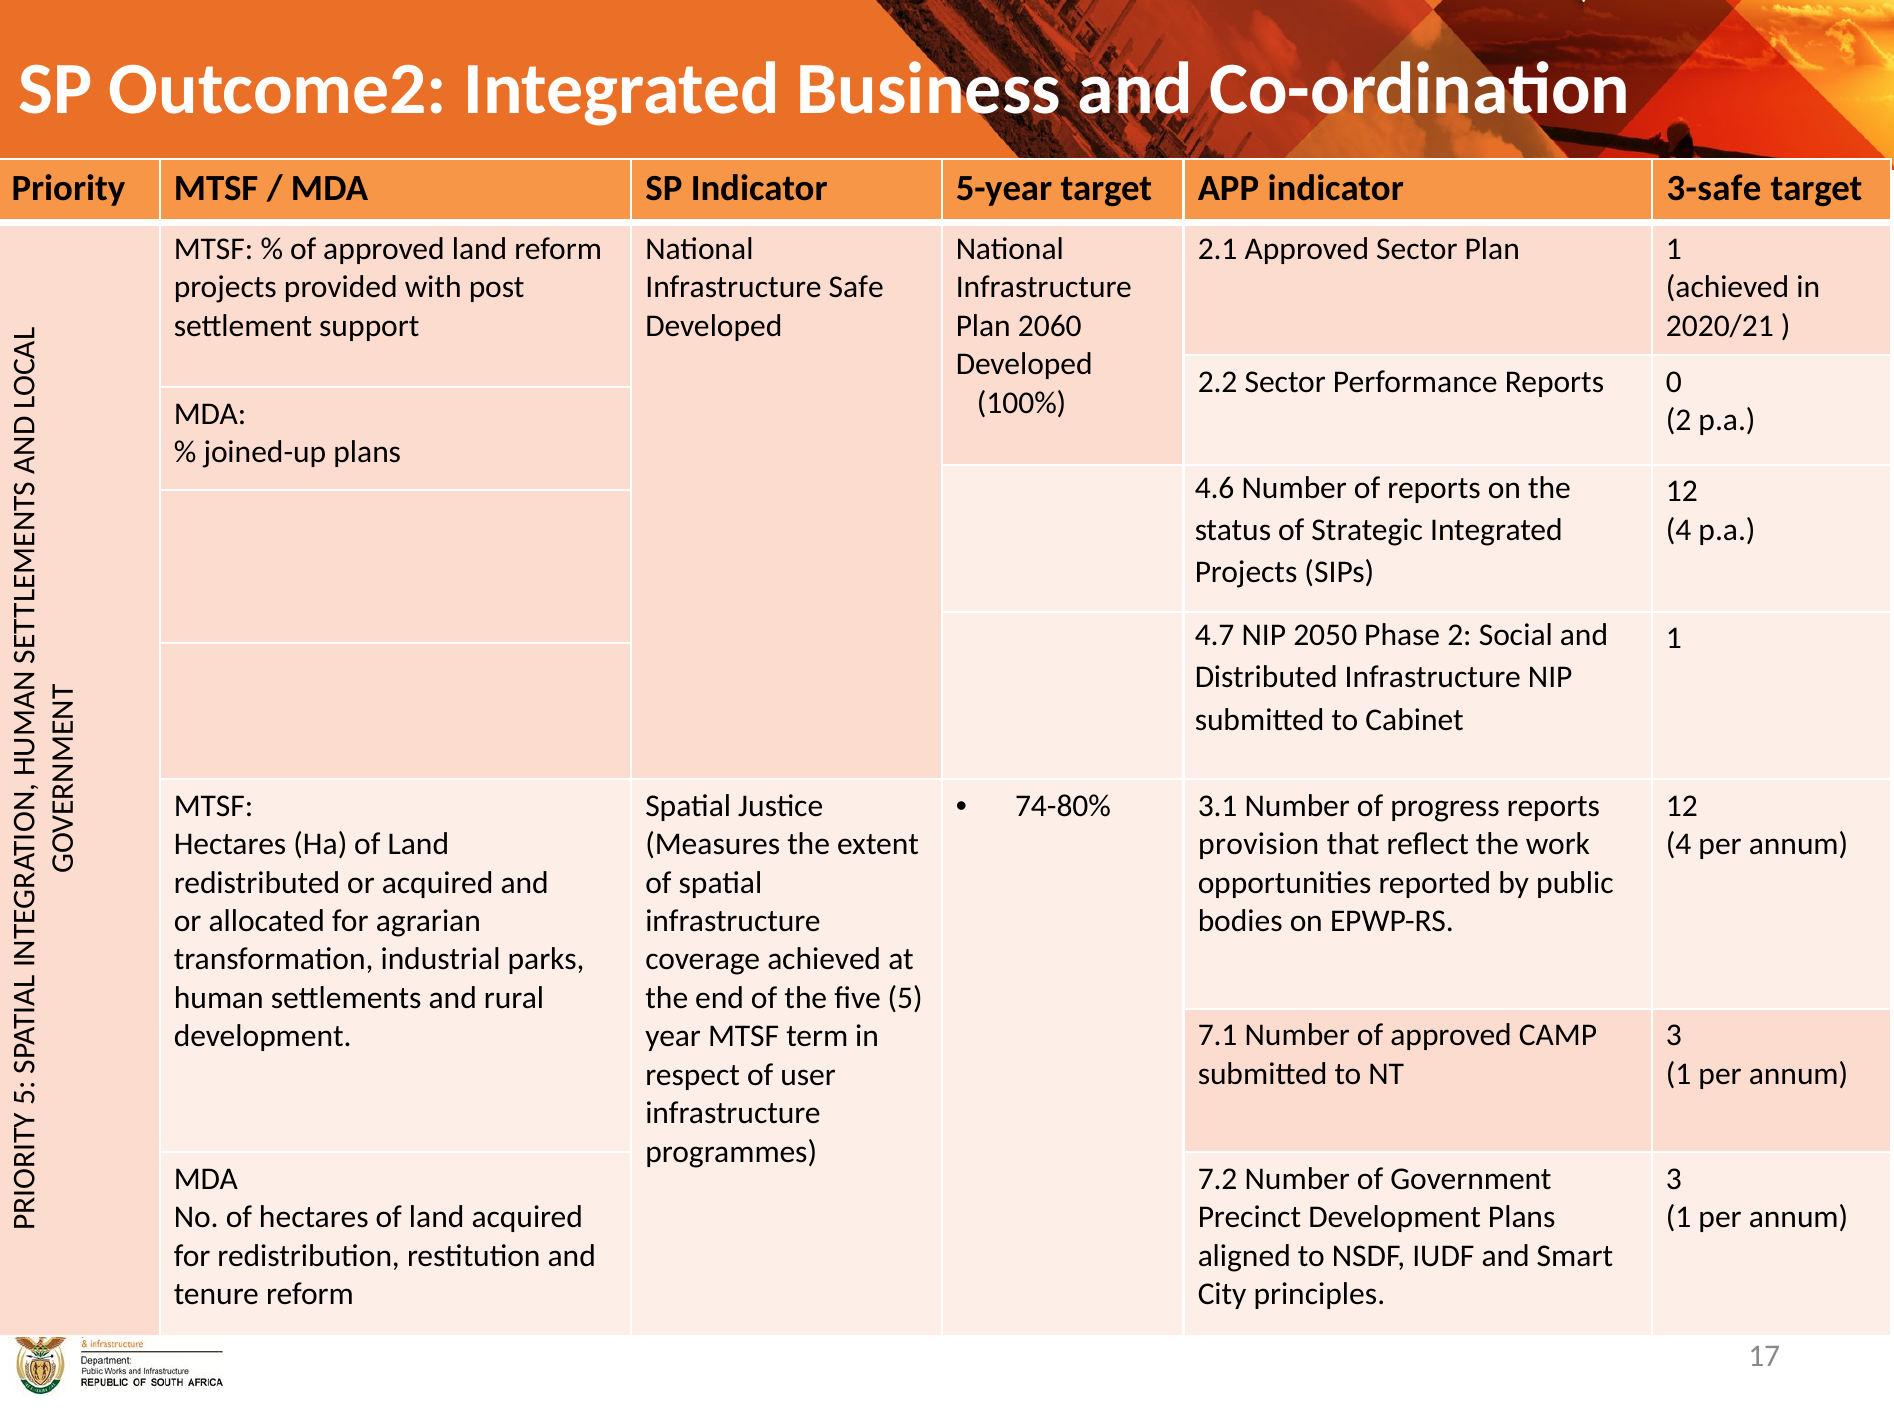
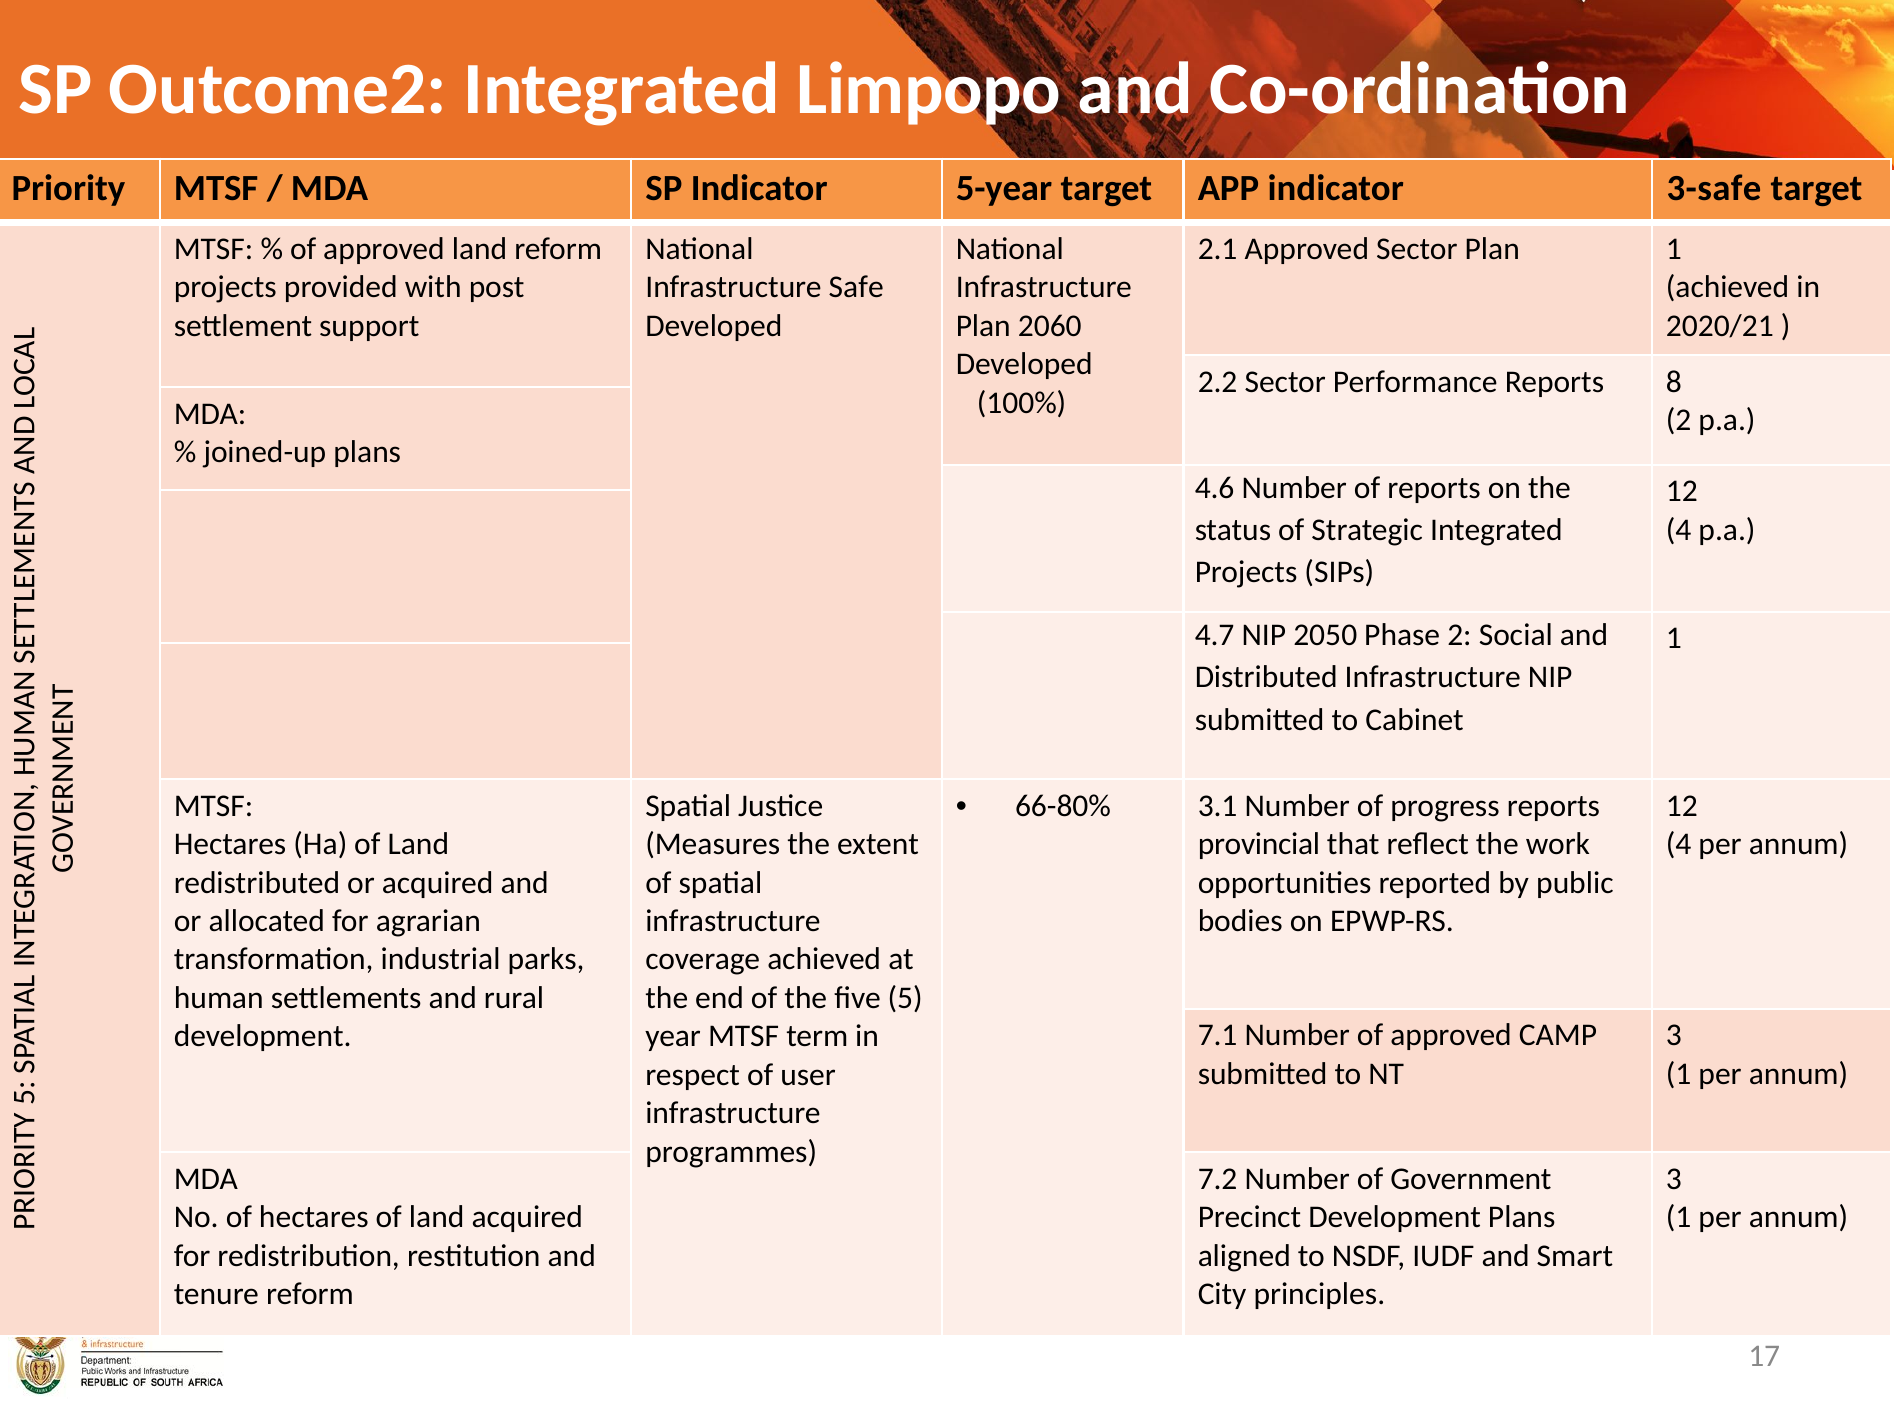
Business: Business -> Limpopo (929, 89)
0: 0 -> 8 (1674, 382)
74-80%: 74-80% -> 66-80% (1063, 806)
provision: provision -> provincial (1259, 845)
